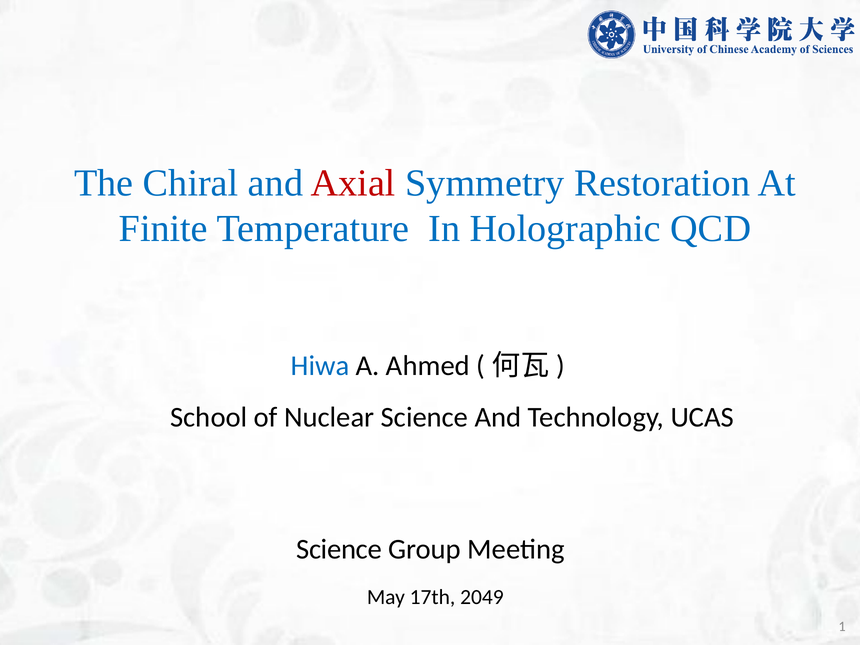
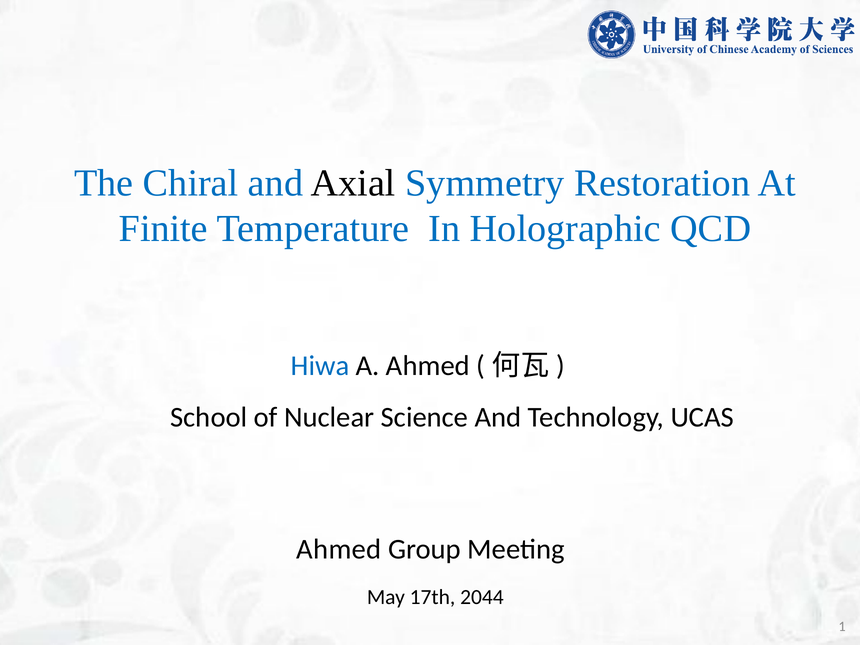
Axial colour: red -> black (353, 183)
Science: Science -> Ahmed (339, 549)
2049: 2049 -> 2044 (482, 597)
